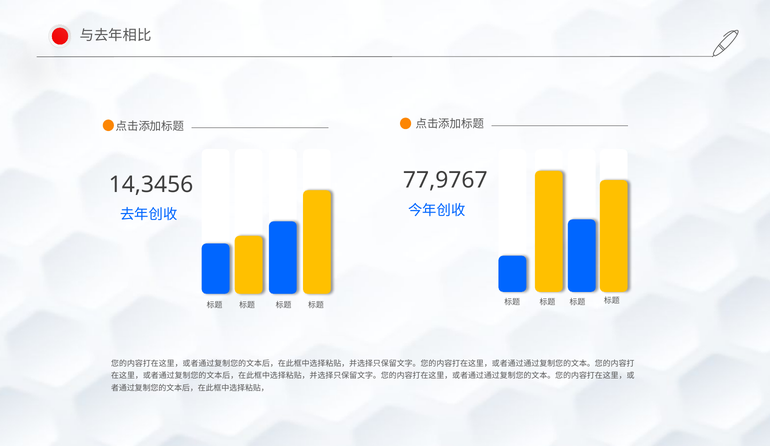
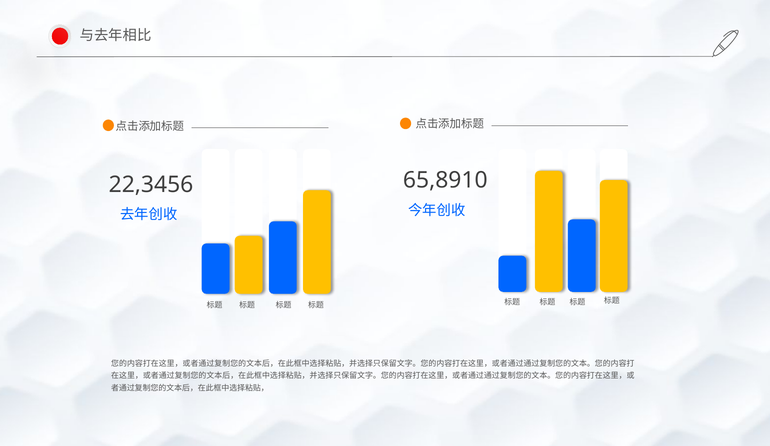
77,9767: 77,9767 -> 65,8910 (445, 180)
14,3456: 14,3456 -> 22,3456 (151, 184)
